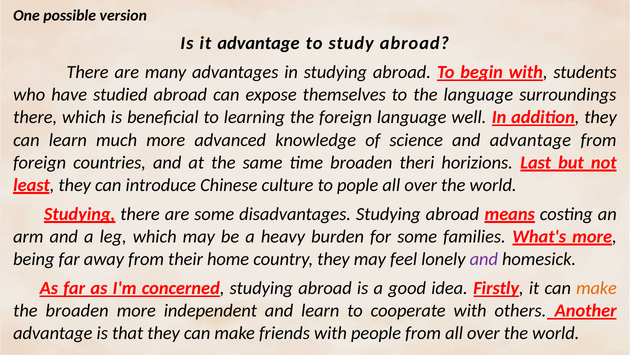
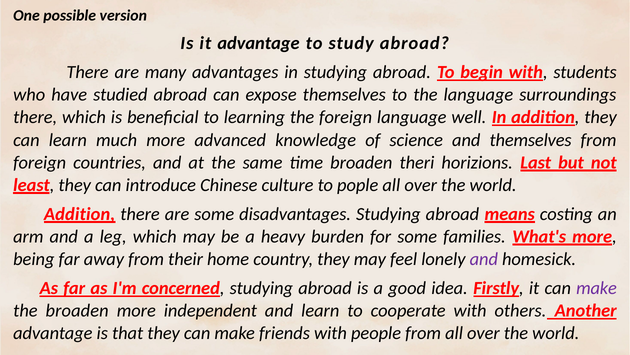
and advantage: advantage -> themselves (531, 140)
Studying: Studying -> Addition (80, 214)
make colour: orange -> purple (596, 288)
